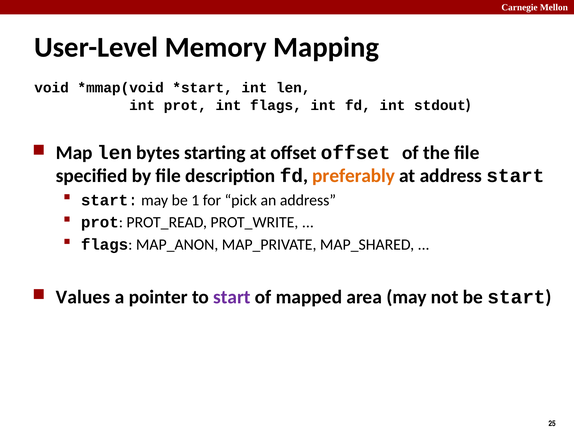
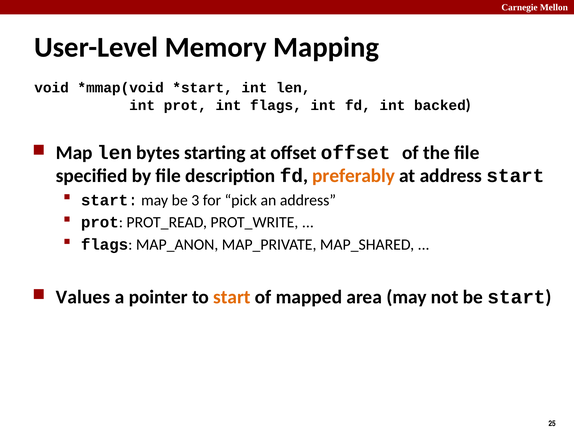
stdout: stdout -> backed (440, 105)
1: 1 -> 3 (195, 200)
start colour: purple -> orange (232, 297)
